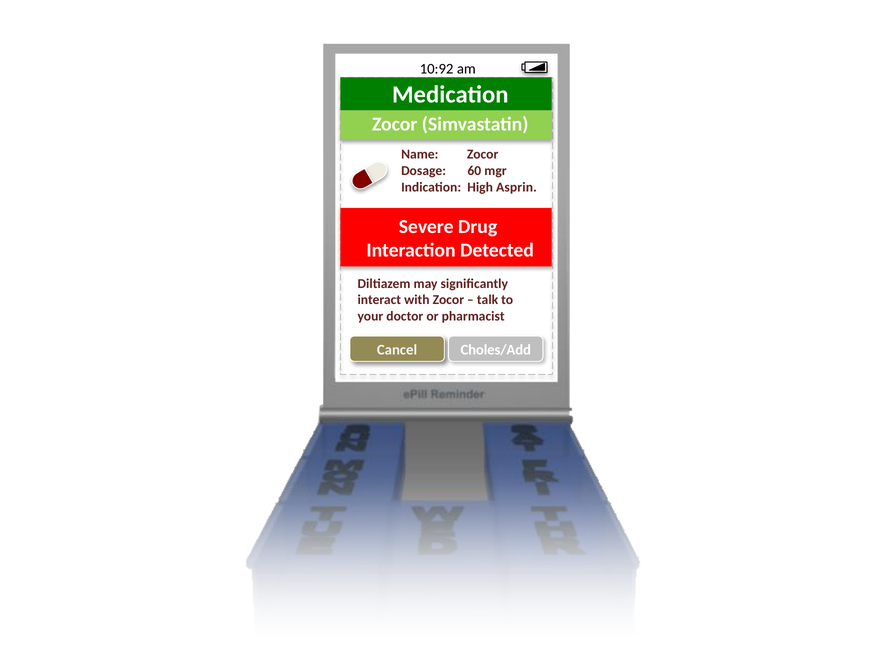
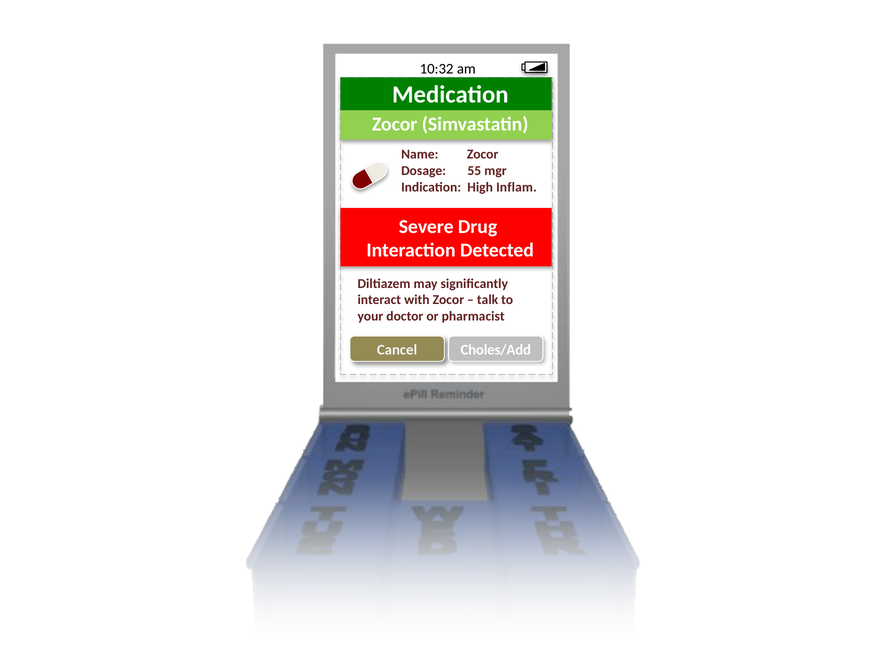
10:92: 10:92 -> 10:32 (437, 69)
60: 60 -> 55 (474, 171)
Asprin: Asprin -> Inflam (516, 187)
